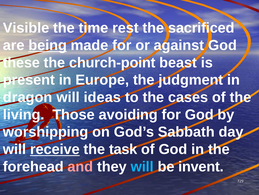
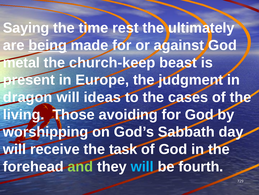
Visible: Visible -> Saying (26, 28)
sacrificed: sacrificed -> ultimately (201, 28)
these: these -> metal (21, 62)
church-point: church-point -> church-keep (112, 62)
receive underline: present -> none (55, 149)
and colour: pink -> light green (80, 166)
invent: invent -> fourth (201, 166)
